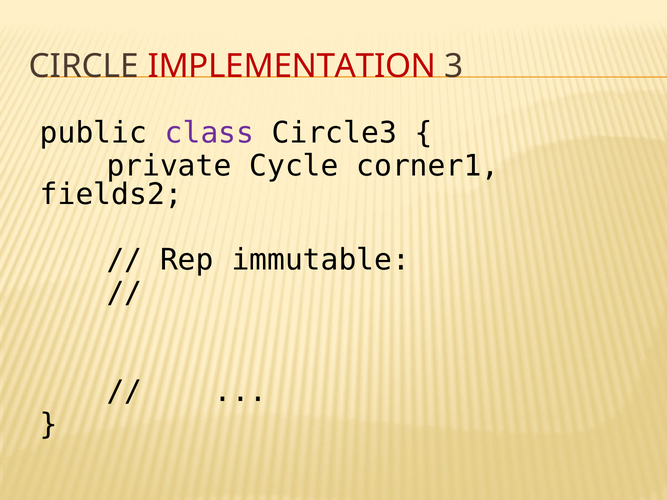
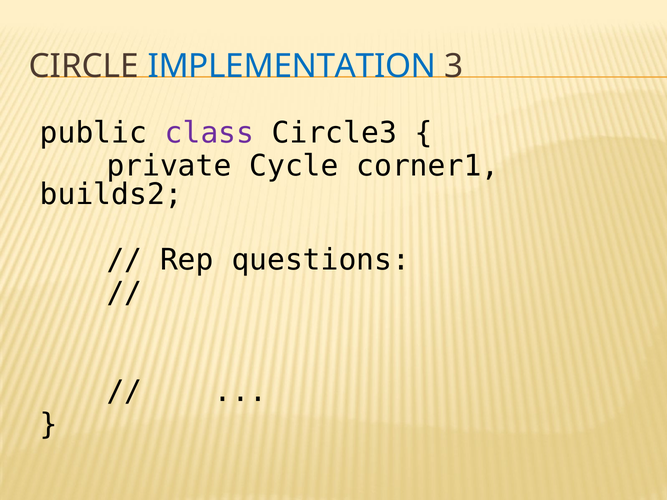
IMPLEMENTATION colour: red -> blue (292, 66)
fields2: fields2 -> builds2 (111, 194)
immutable: immutable -> questions (321, 260)
